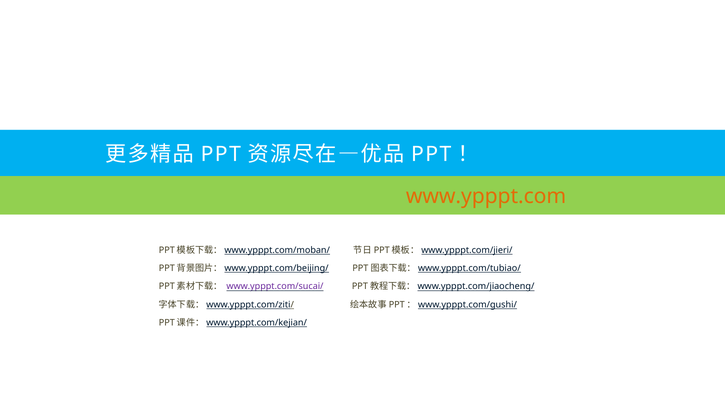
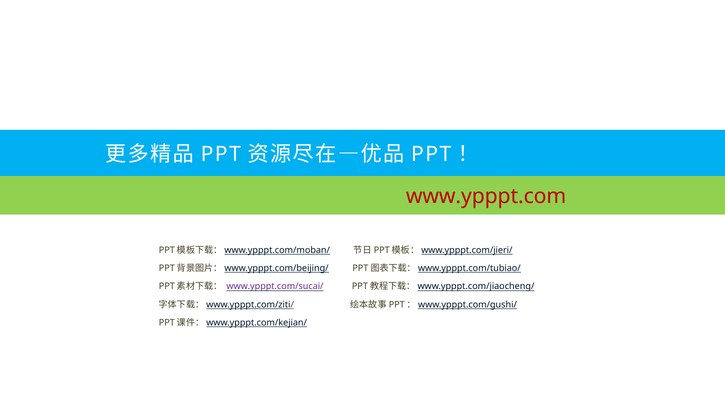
www.ypppt.com colour: orange -> red (486, 196)
